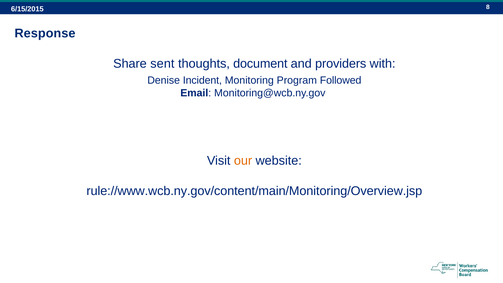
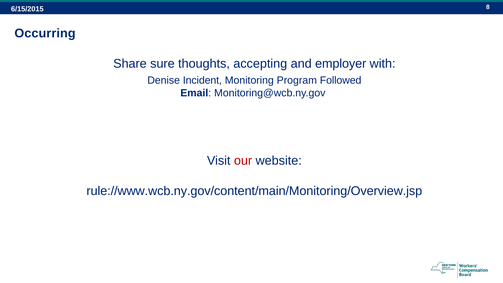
Response: Response -> Occurring (45, 33)
sent: sent -> sure (162, 64)
document: document -> accepting (260, 64)
providers: providers -> employer (341, 64)
our colour: orange -> red (243, 161)
